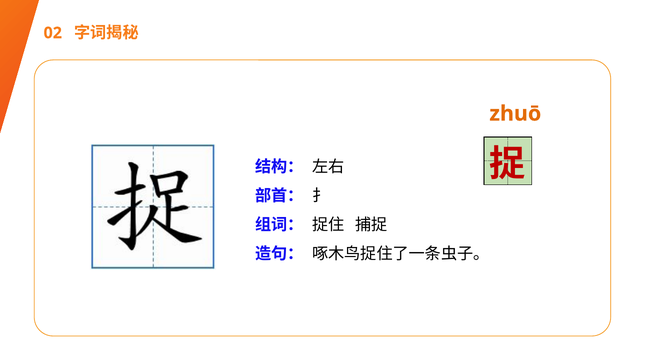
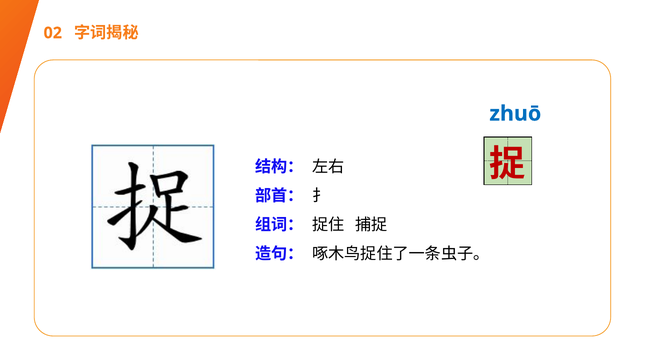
zhuō colour: orange -> blue (515, 114)
